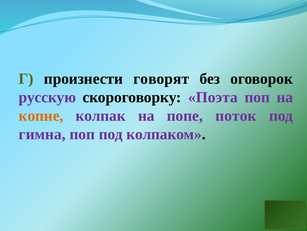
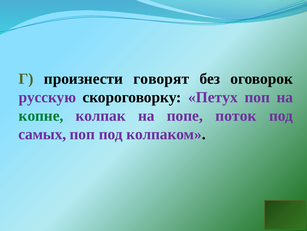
Поэта: Поэта -> Петух (213, 97)
копне colour: orange -> green (41, 115)
гимна: гимна -> самых (42, 134)
